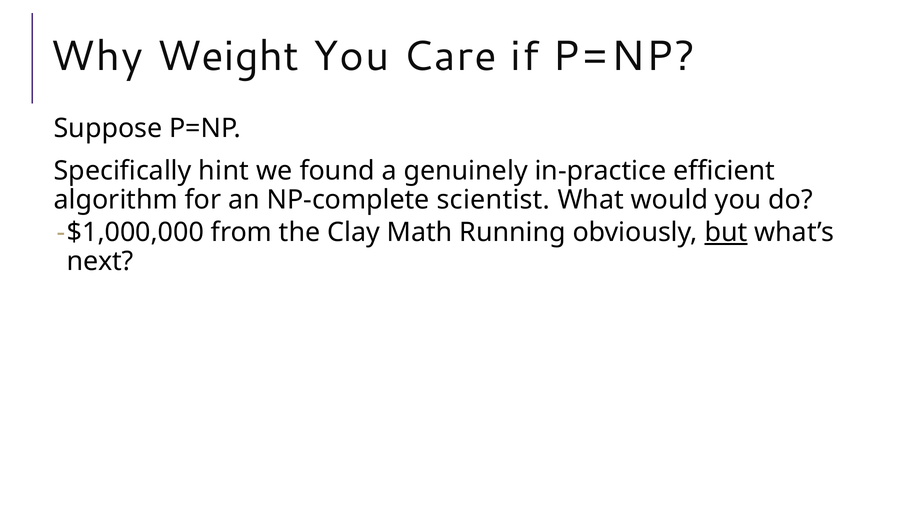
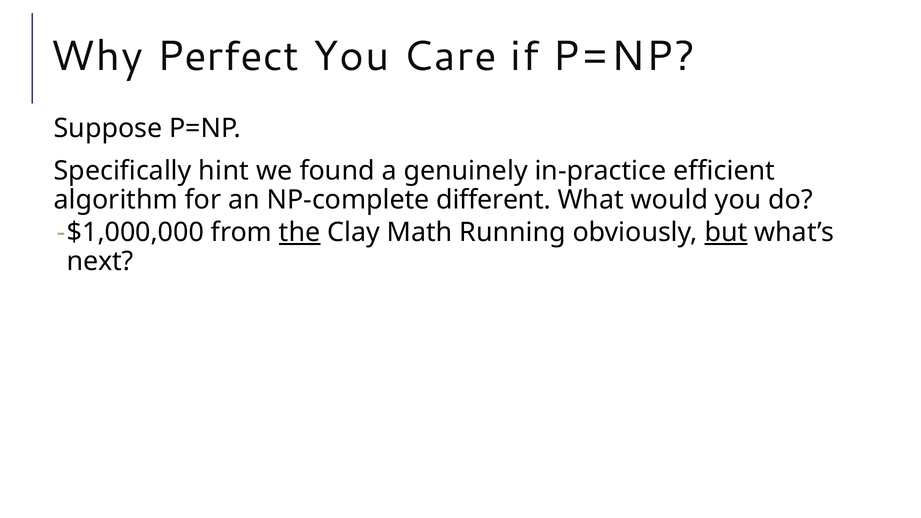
Weight: Weight -> Perfect (228, 56)
scientist: scientist -> different (494, 200)
the underline: none -> present (300, 233)
